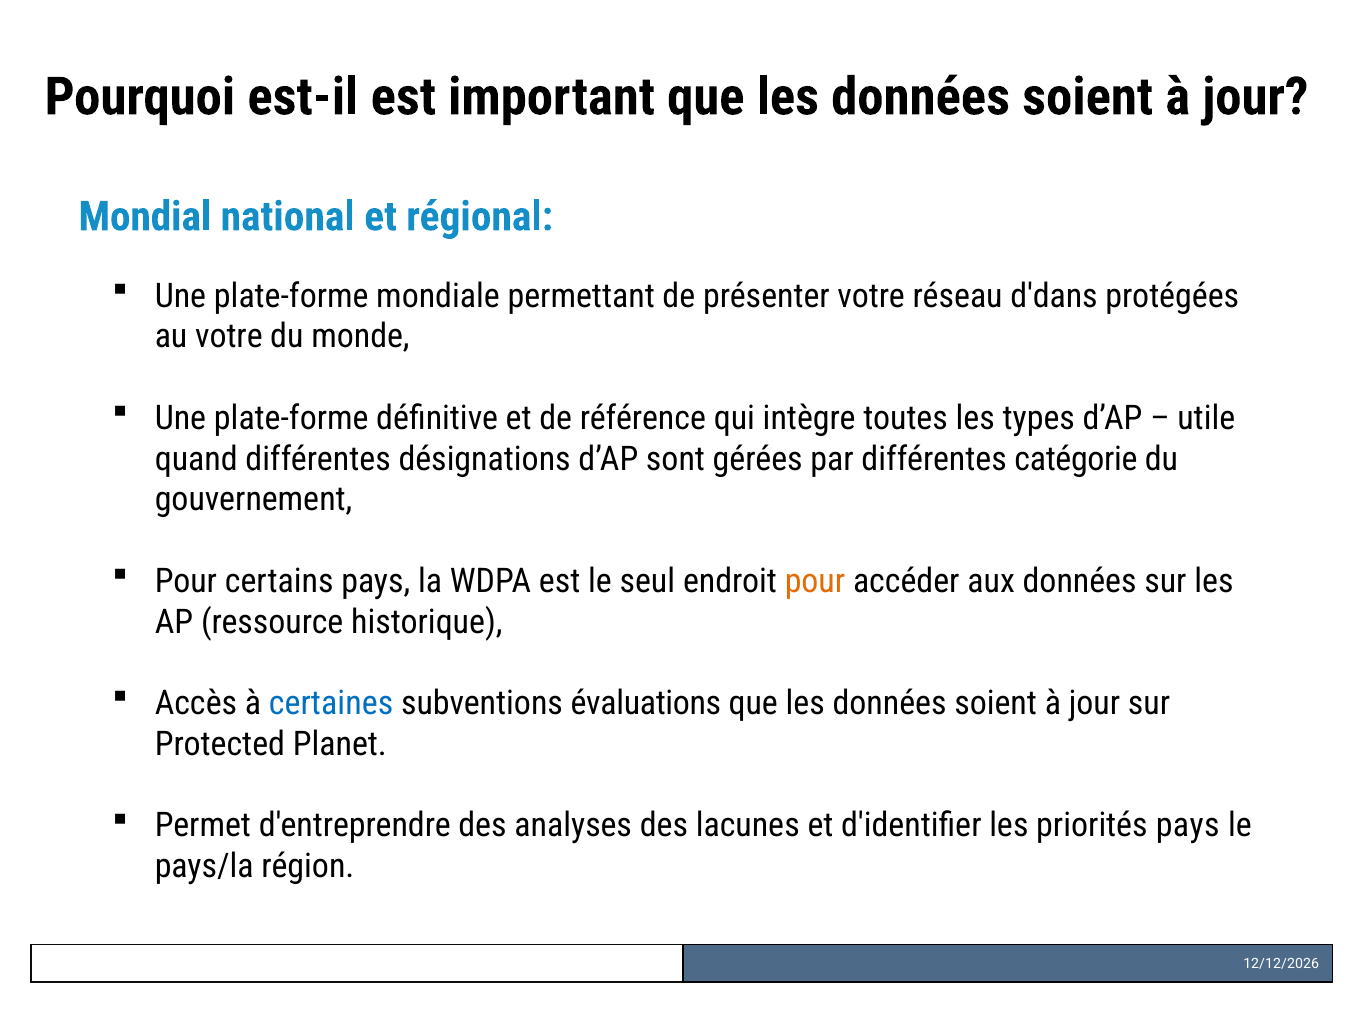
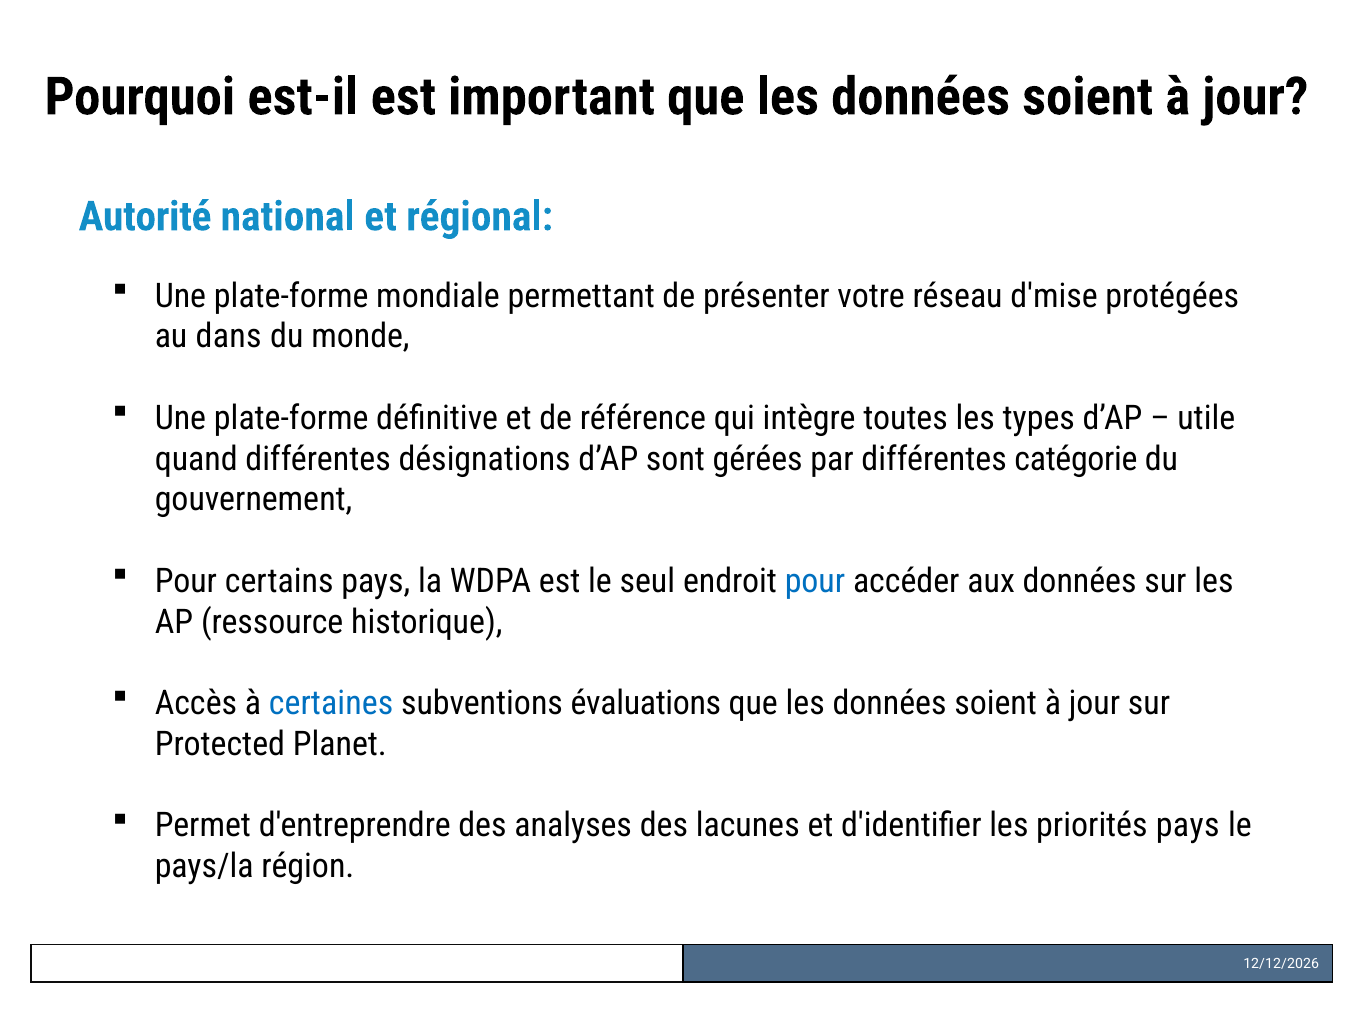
Mondial: Mondial -> Autorité (145, 217)
d'dans: d'dans -> d'mise (1054, 296)
au votre: votre -> dans (229, 337)
pour colour: orange -> blue (815, 581)
